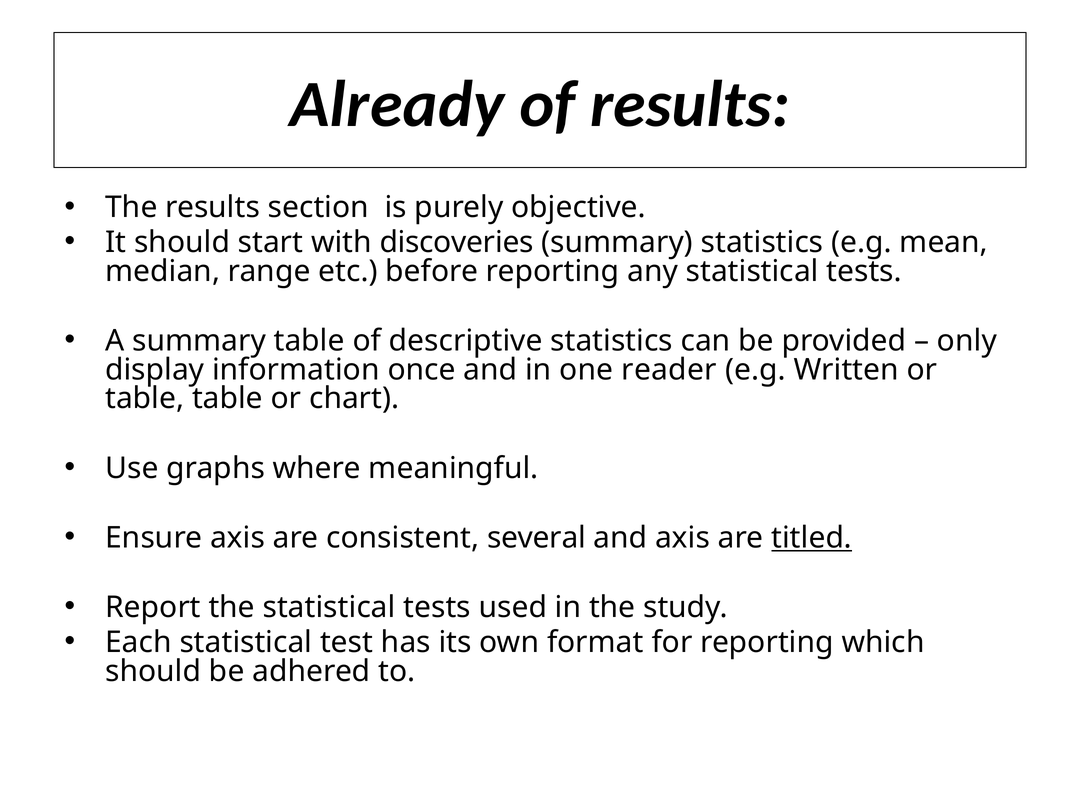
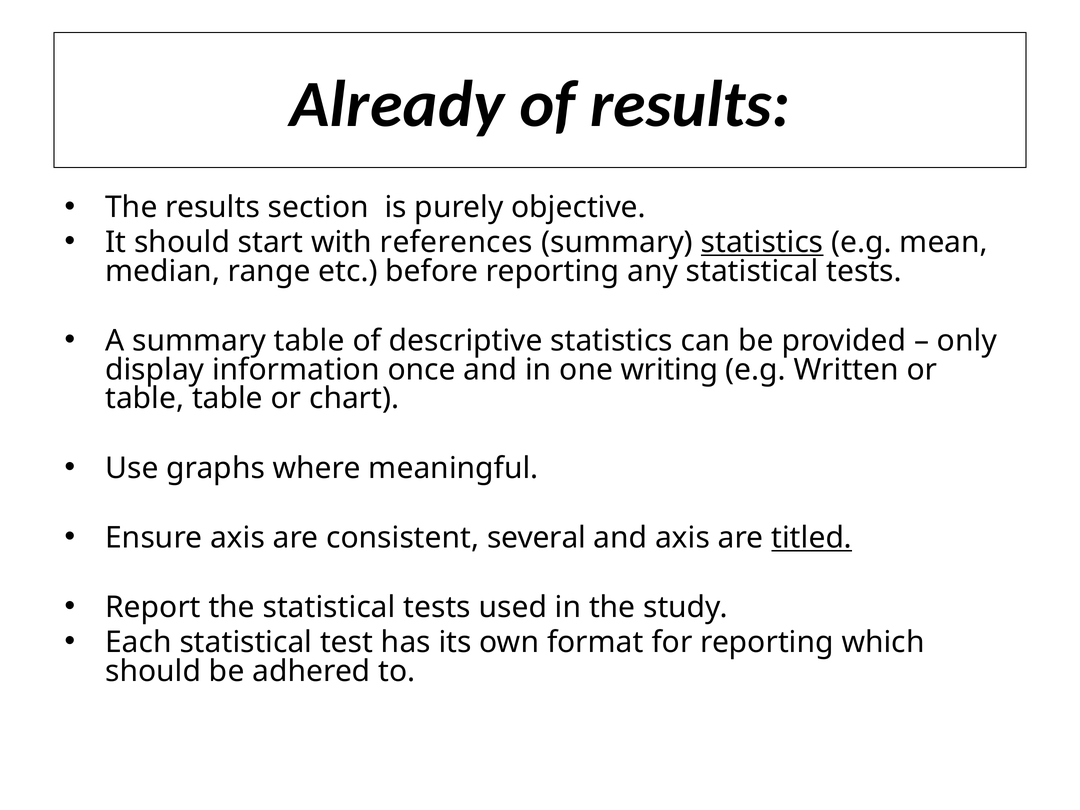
discoveries: discoveries -> references (456, 242)
statistics underline: none -> present (762, 242)
reader: reader -> writing (669, 370)
